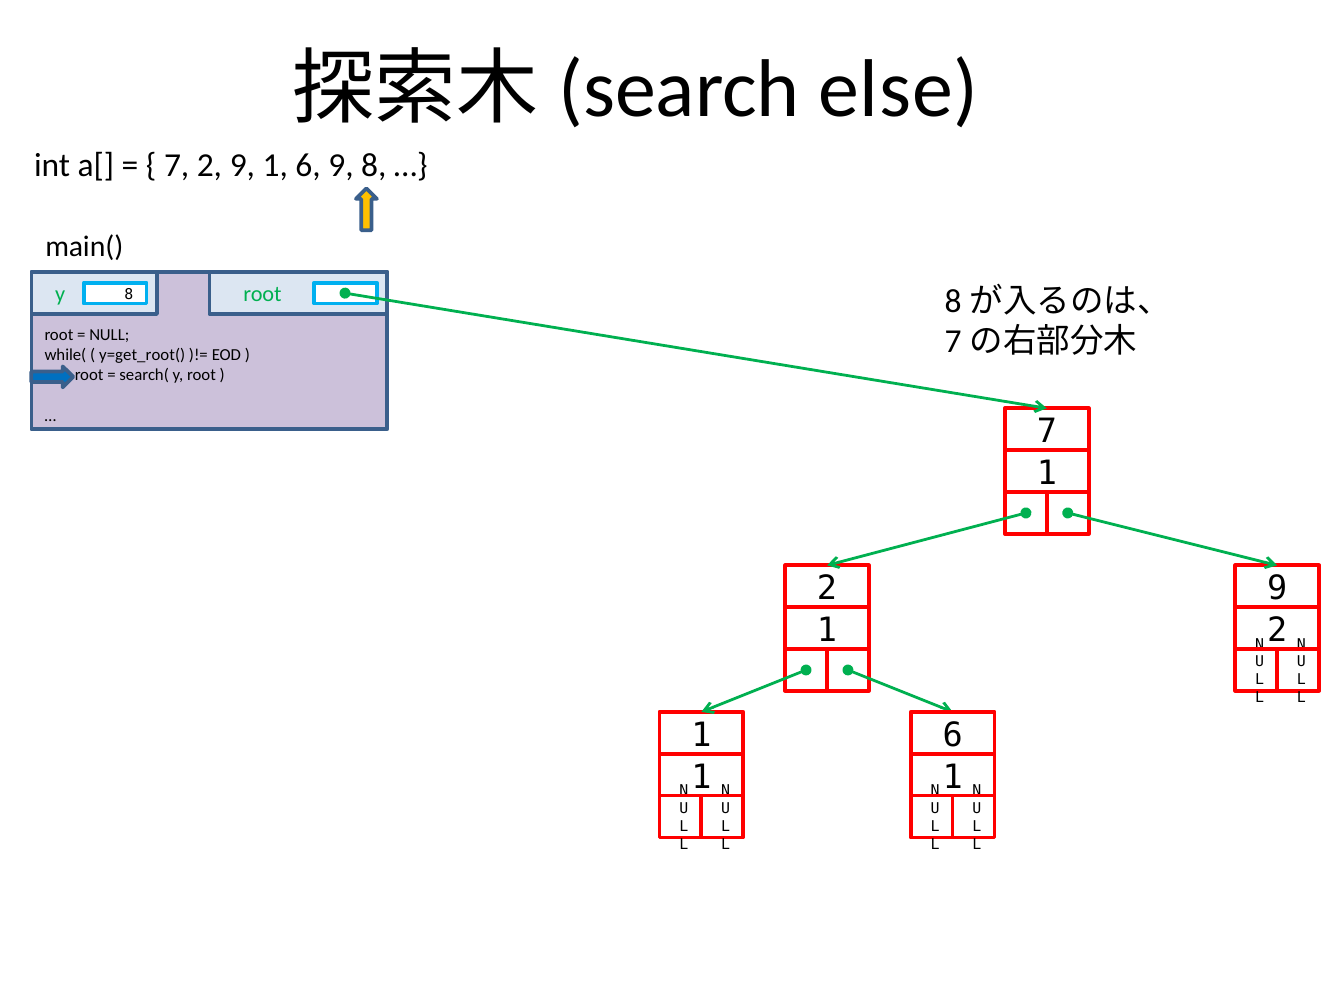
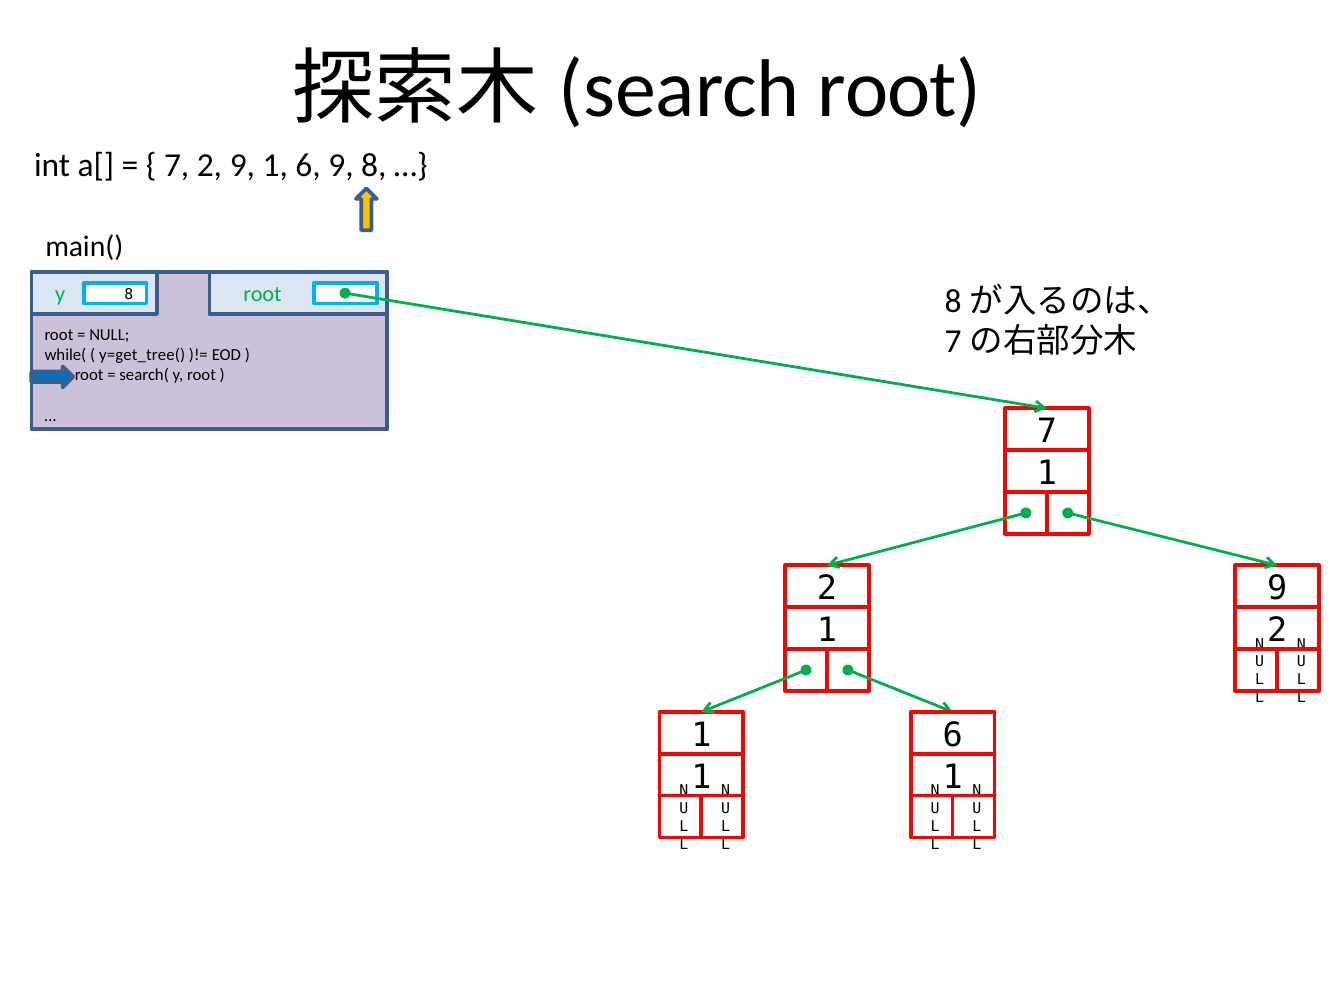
else: else -> root (899, 89)
y=get_root(: y=get_root( -> y=get_tree( (142, 355)
